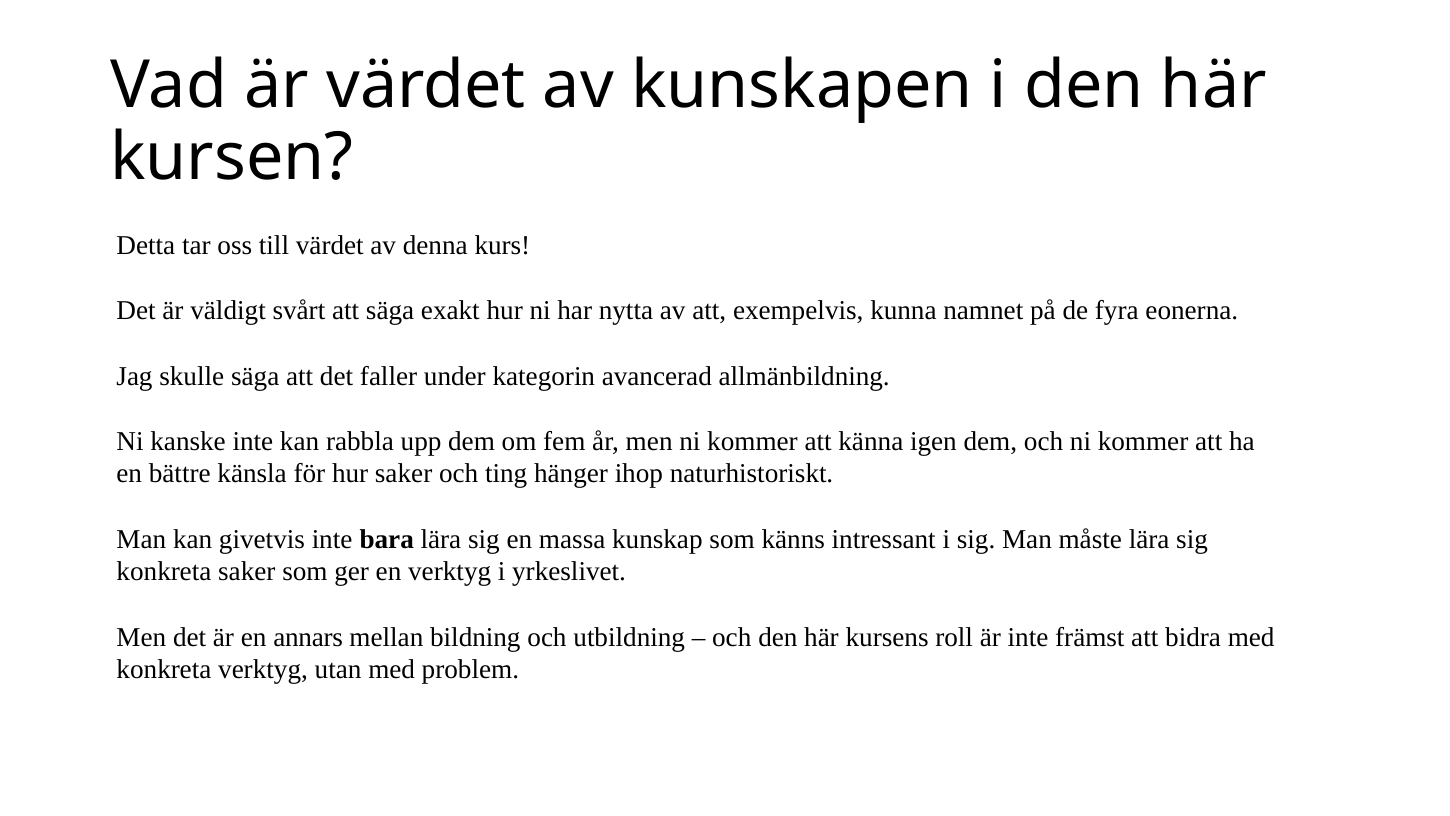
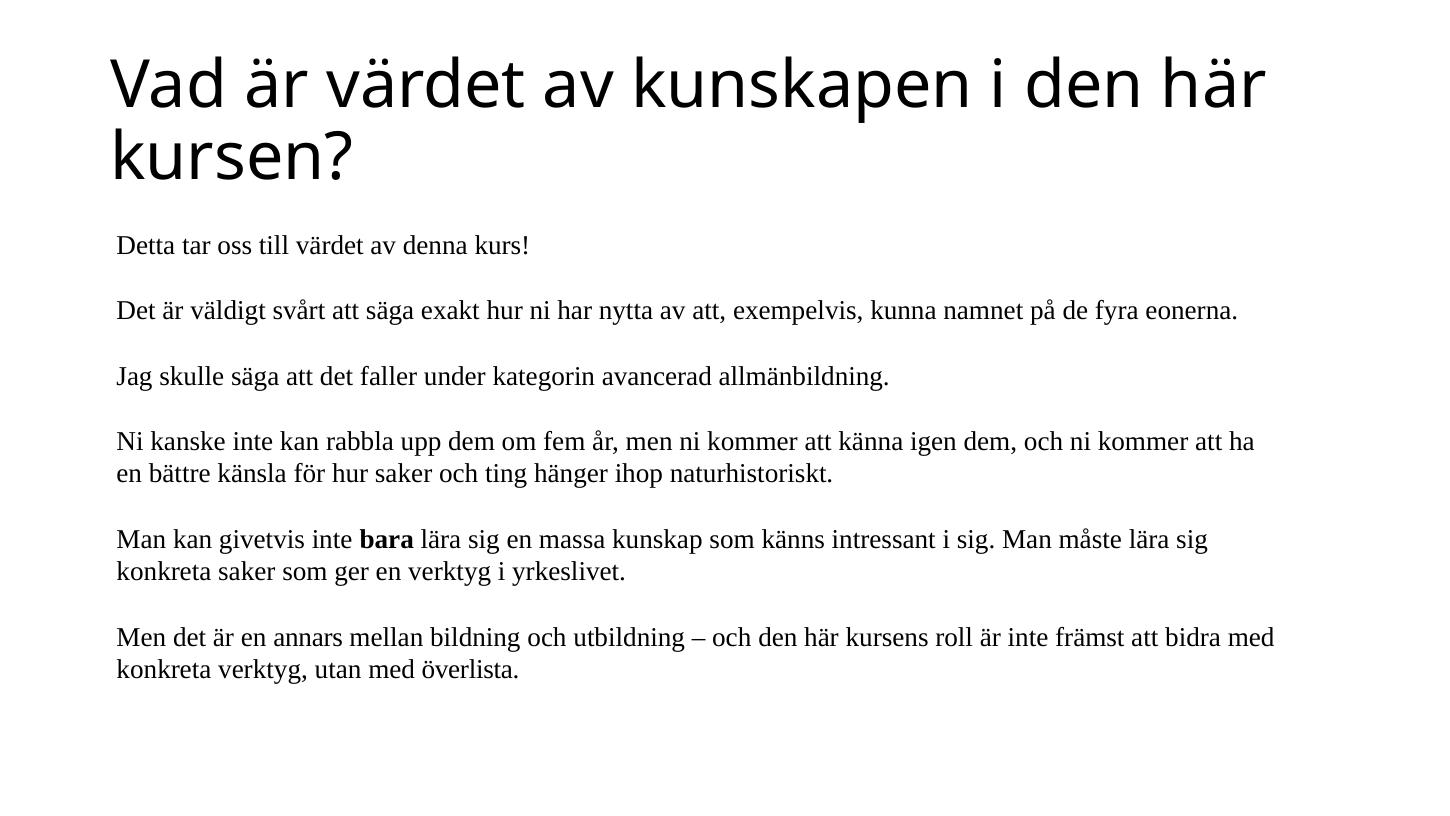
problem: problem -> överlista (471, 670)
